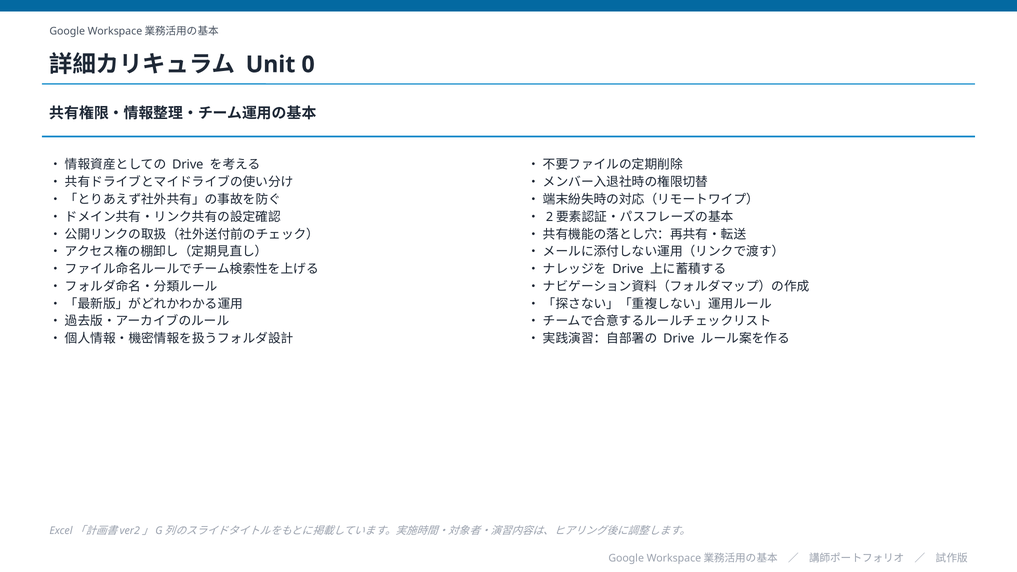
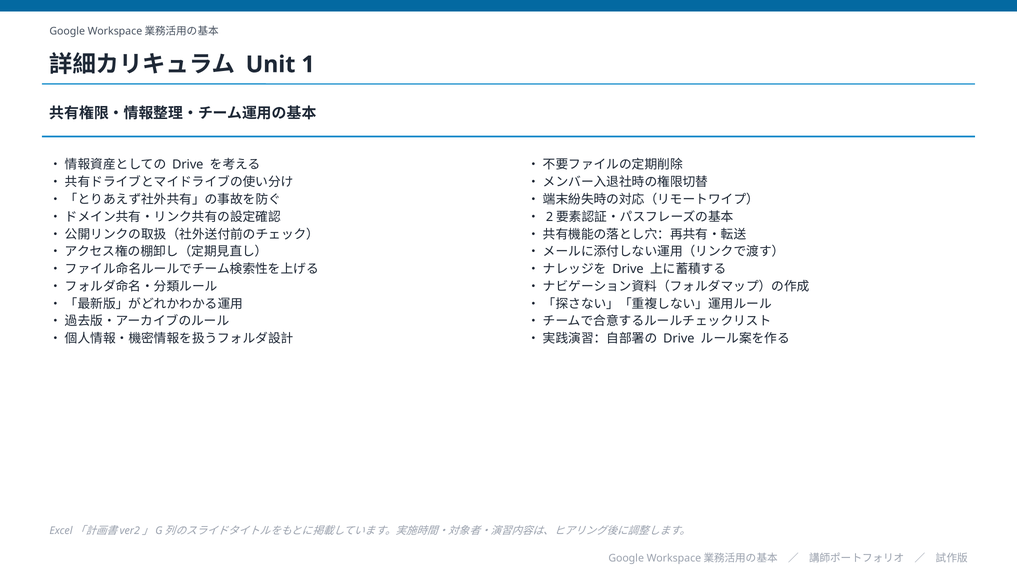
0: 0 -> 1 (308, 65)
